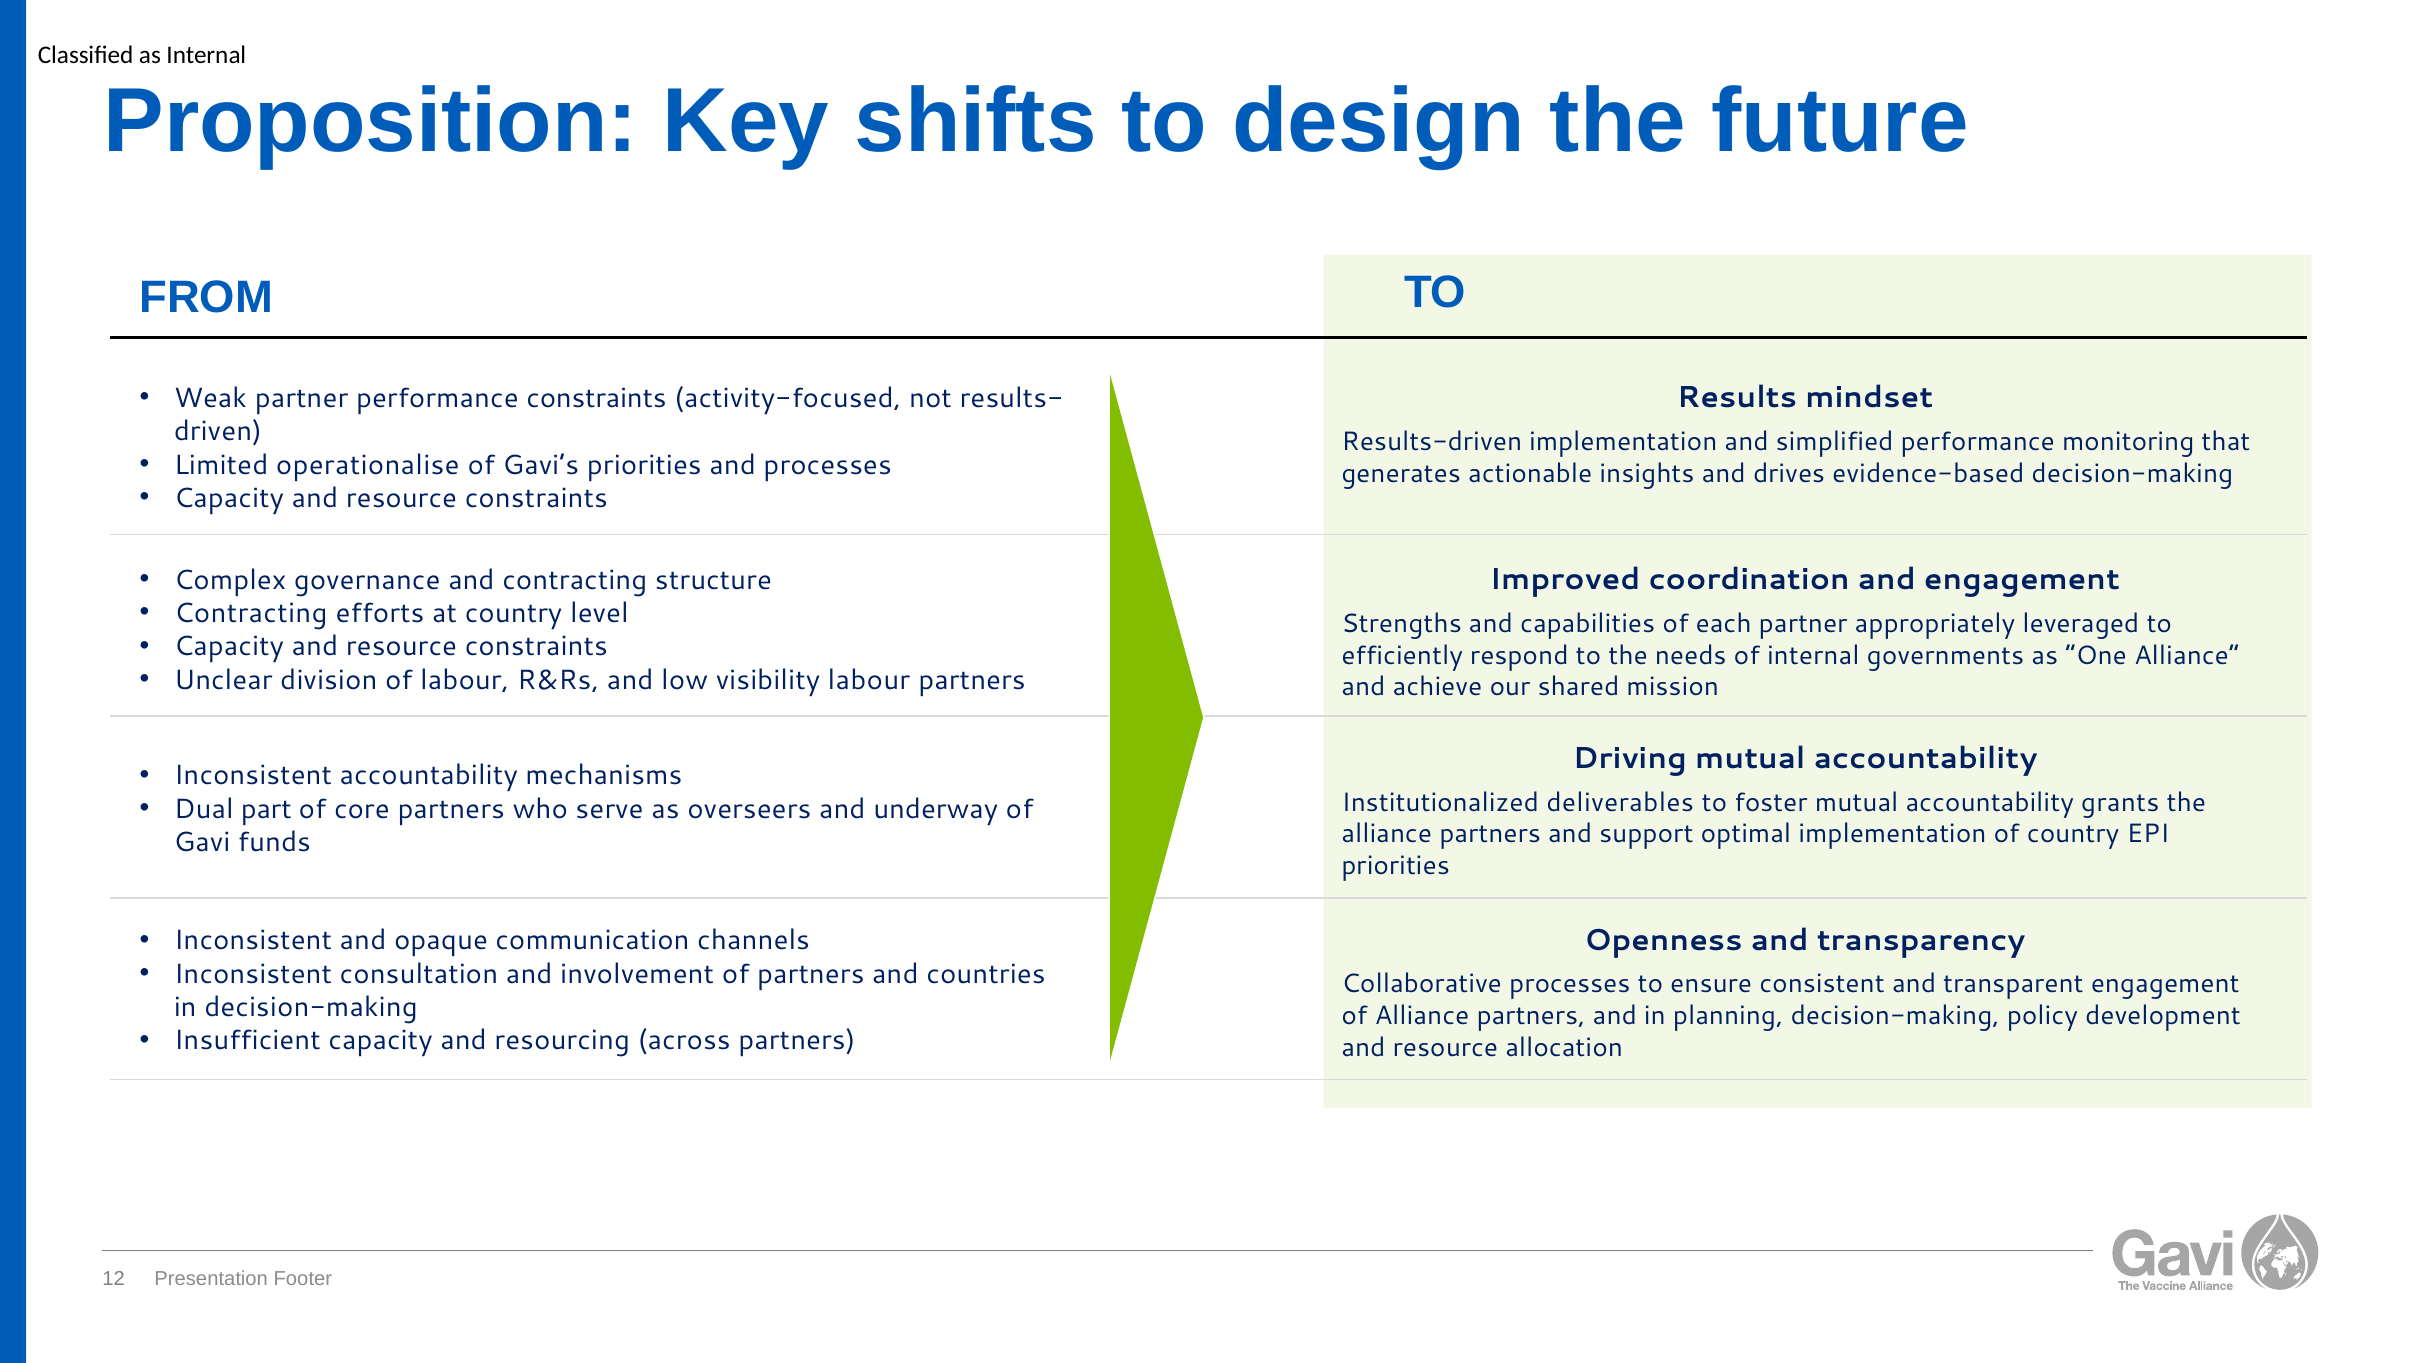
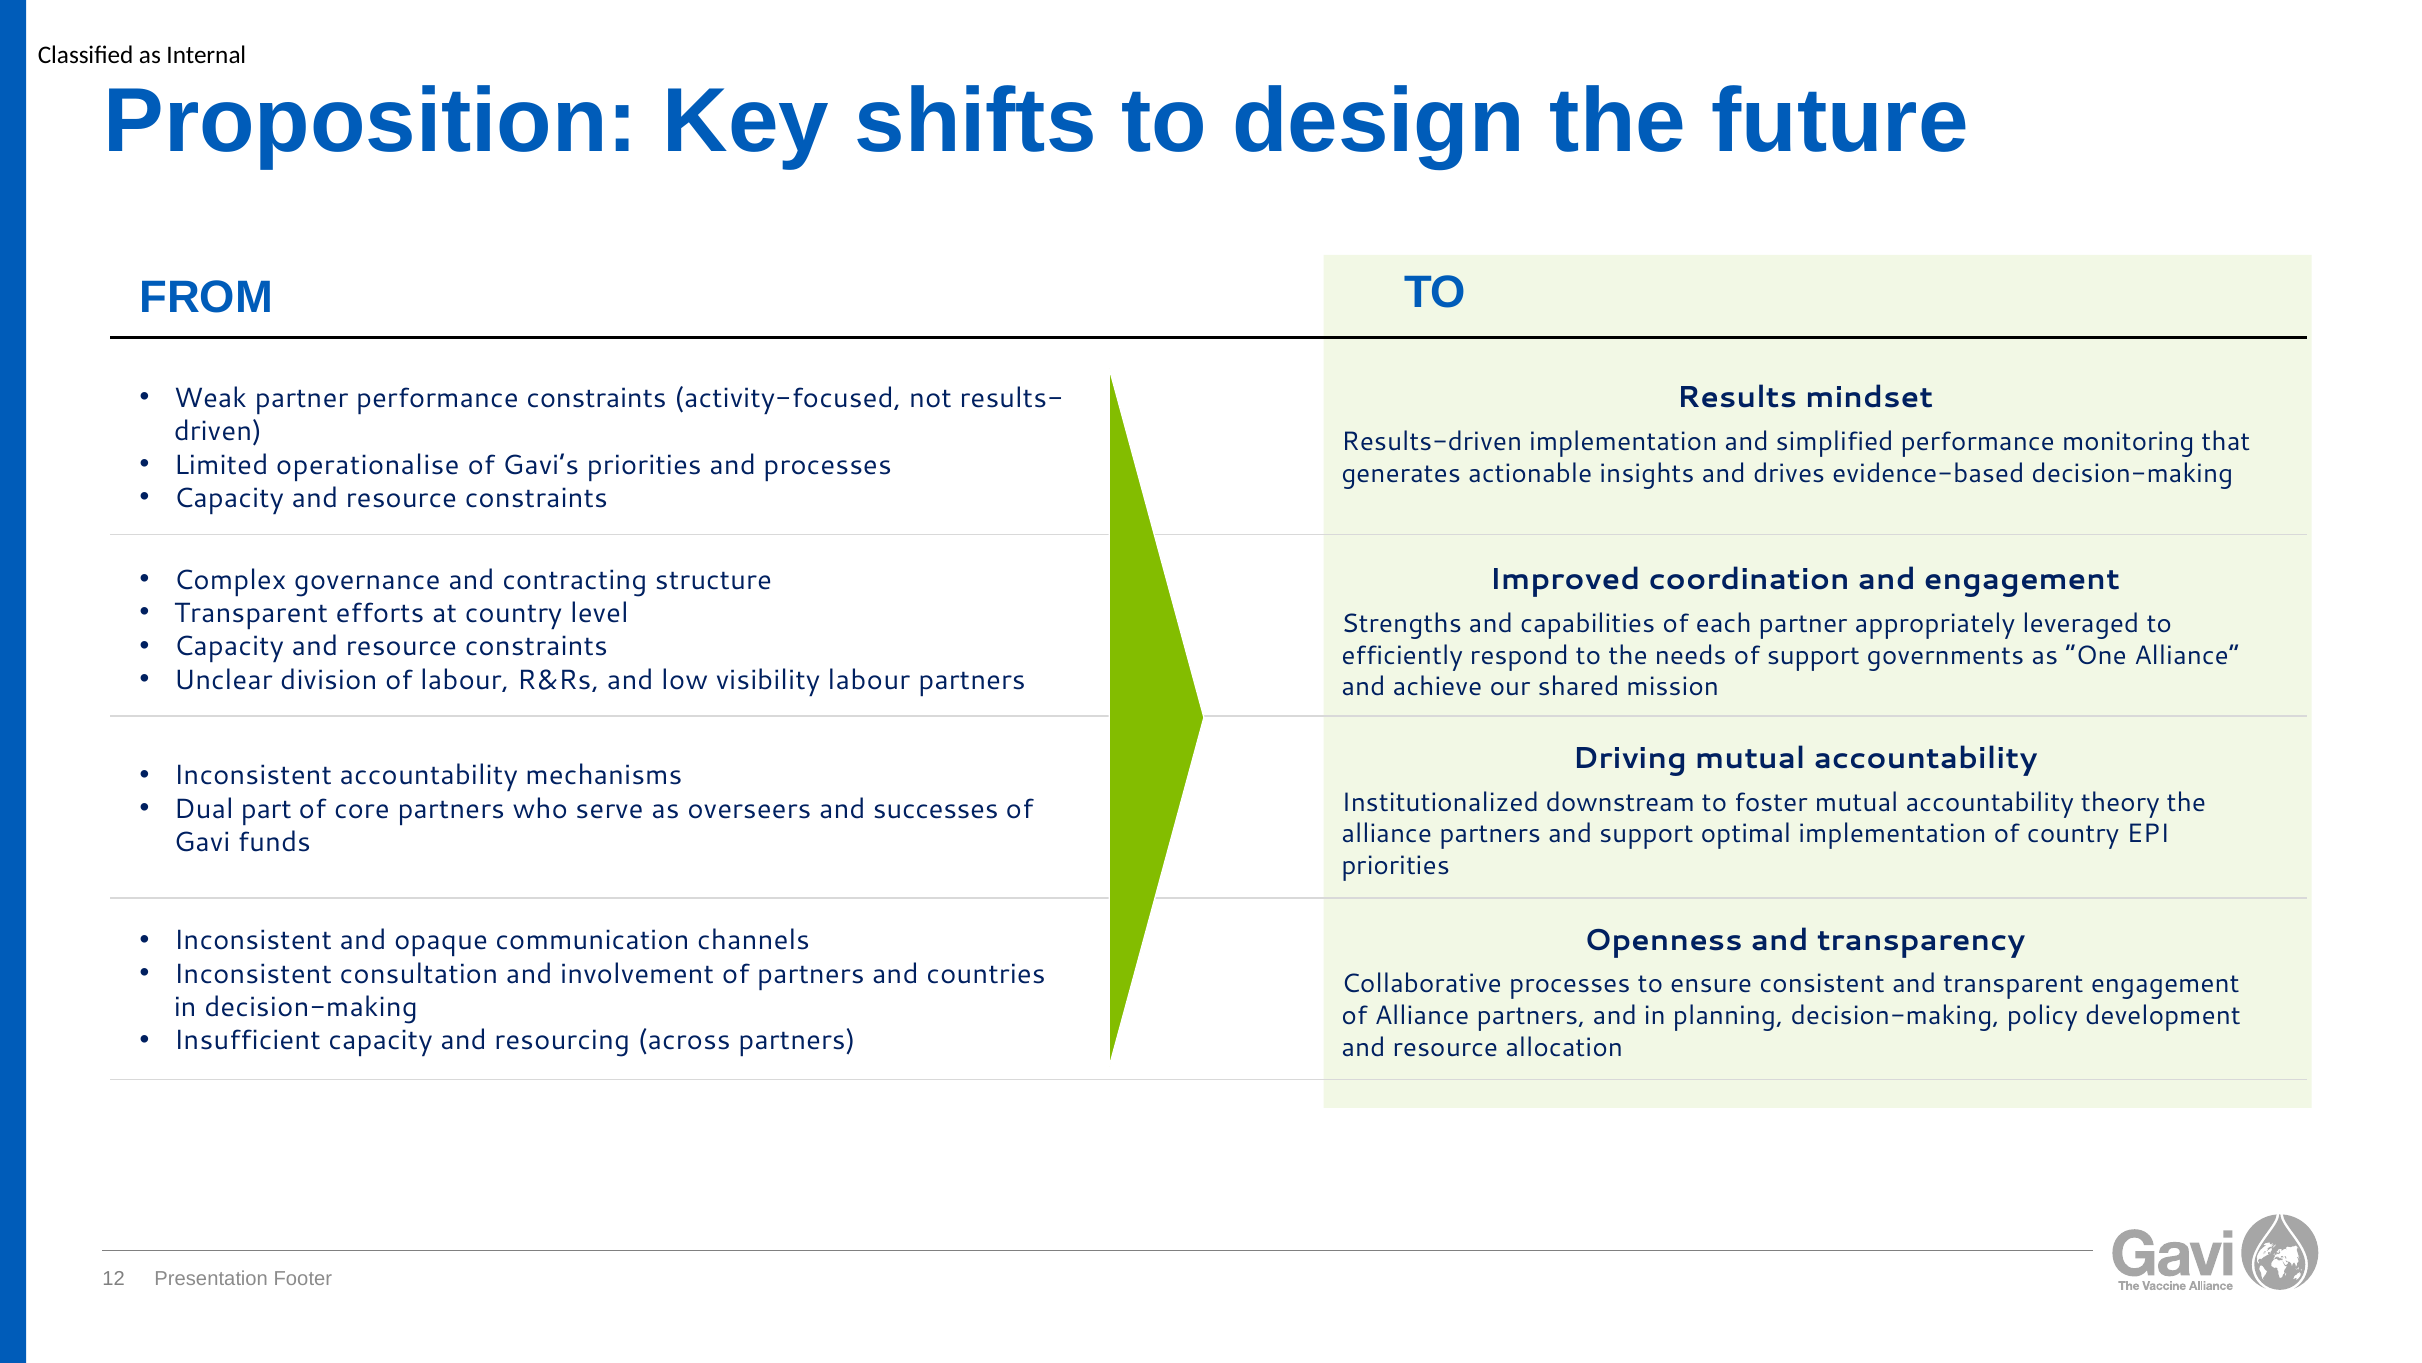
Contracting: Contracting -> Transparent (251, 613)
of internal: internal -> support (1813, 655)
deliverables: deliverables -> downstream (1620, 802)
grants: grants -> theory (2120, 802)
underway: underway -> successes (936, 808)
